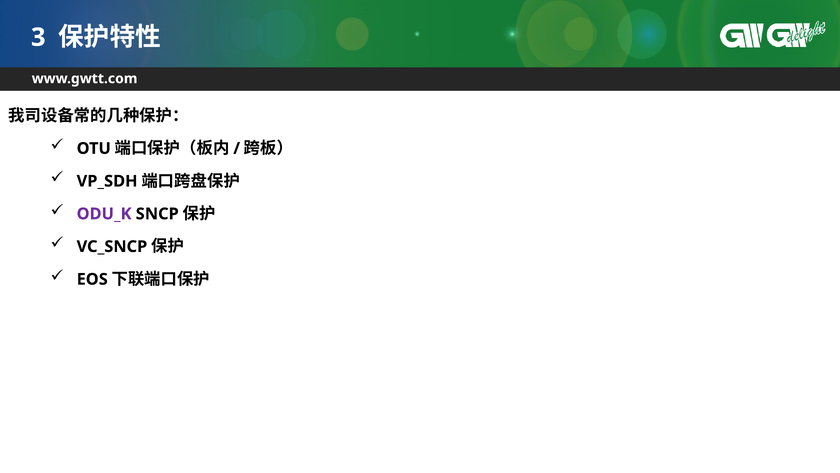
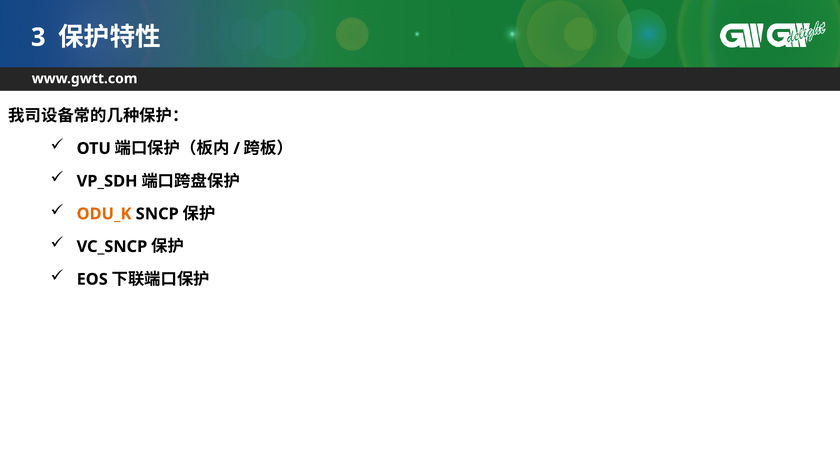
ODU_K colour: purple -> orange (104, 214)
